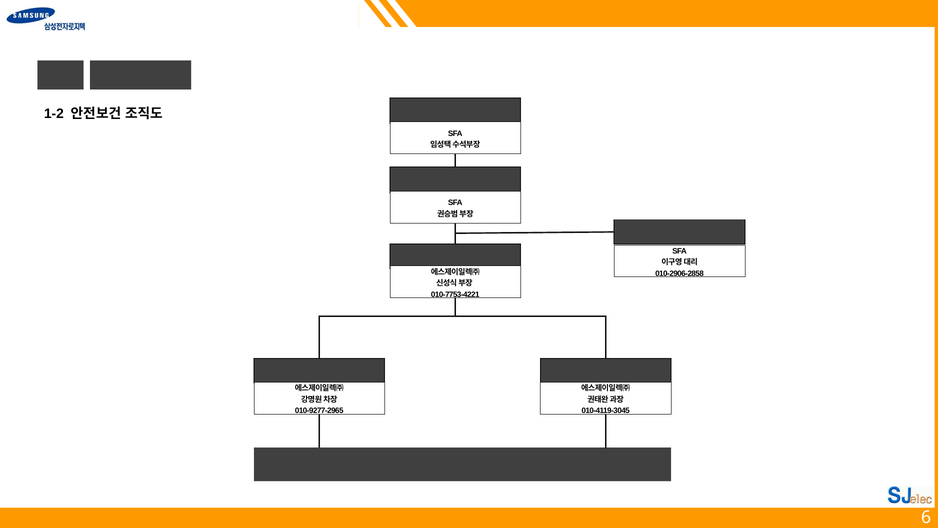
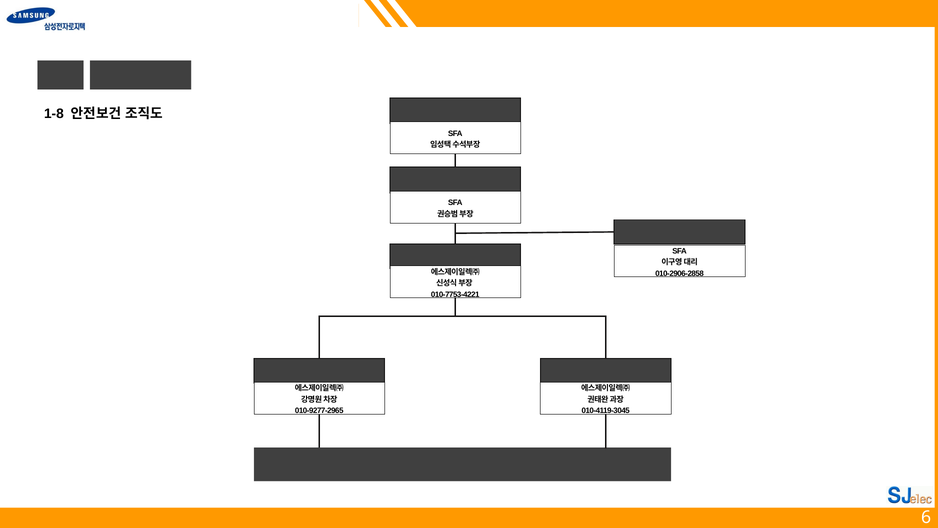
1-2: 1-2 -> 1-8 (54, 114)
